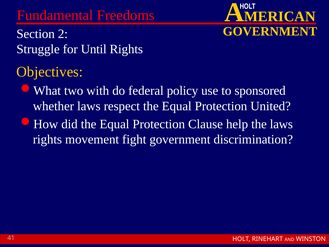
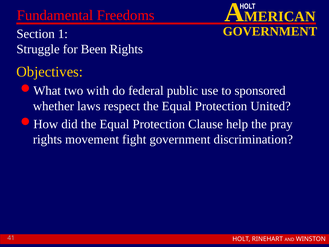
2: 2 -> 1 (63, 34)
Until: Until -> Been (94, 49)
policy: policy -> public (182, 91)
the laws: laws -> pray (281, 124)
